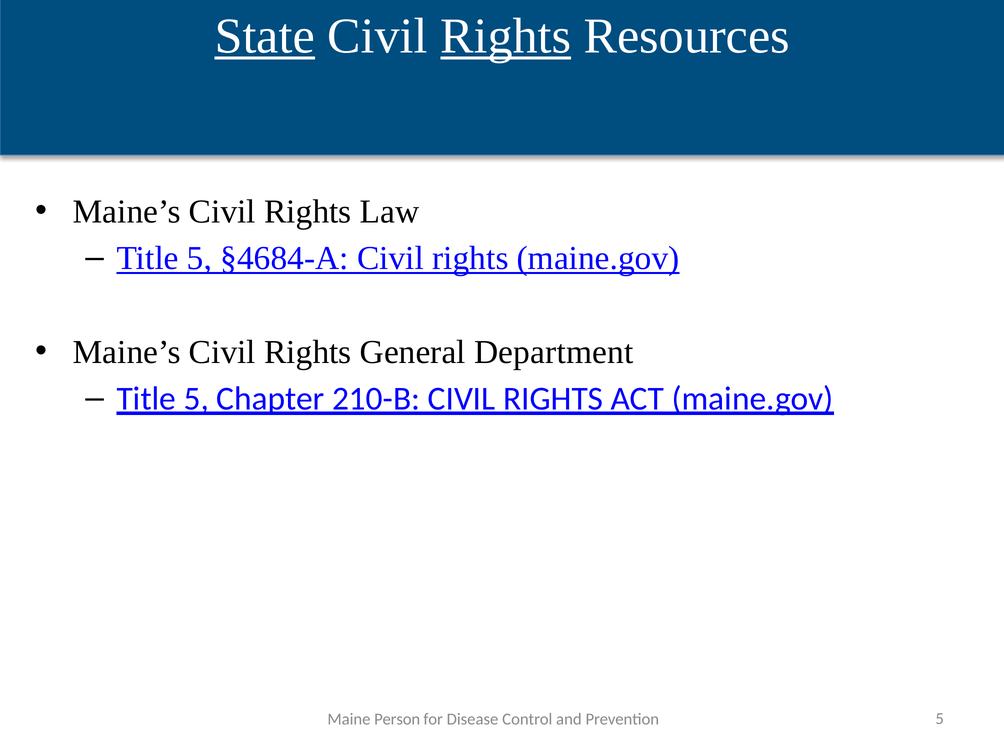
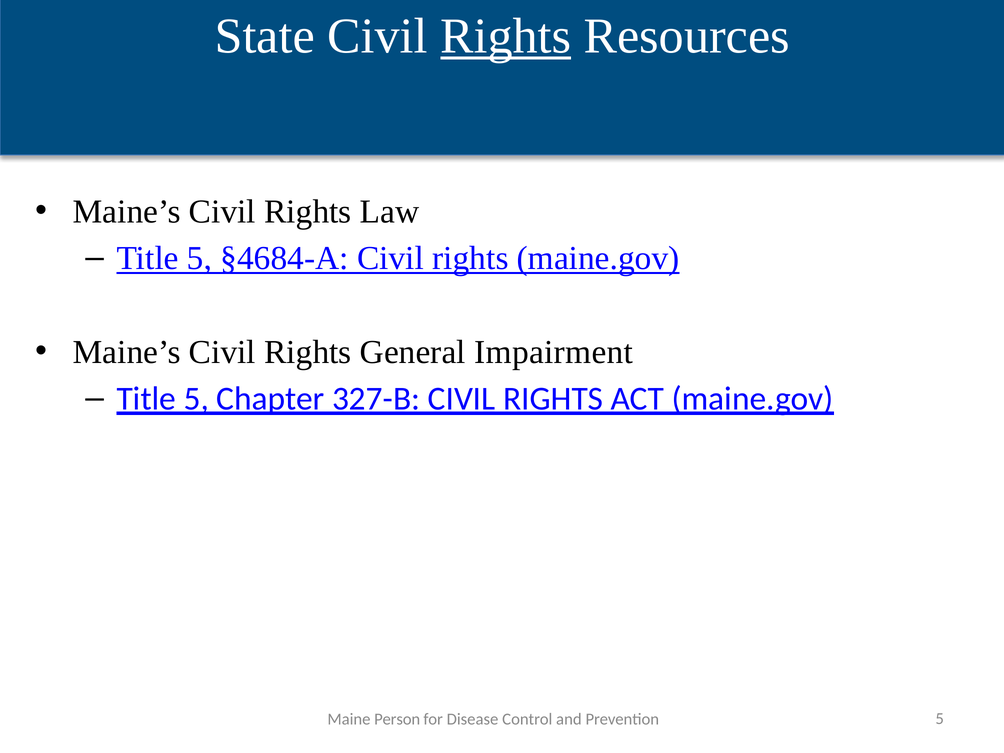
State underline: present -> none (265, 36)
Department: Department -> Impairment (554, 352)
210-B: 210-B -> 327-B (376, 399)
